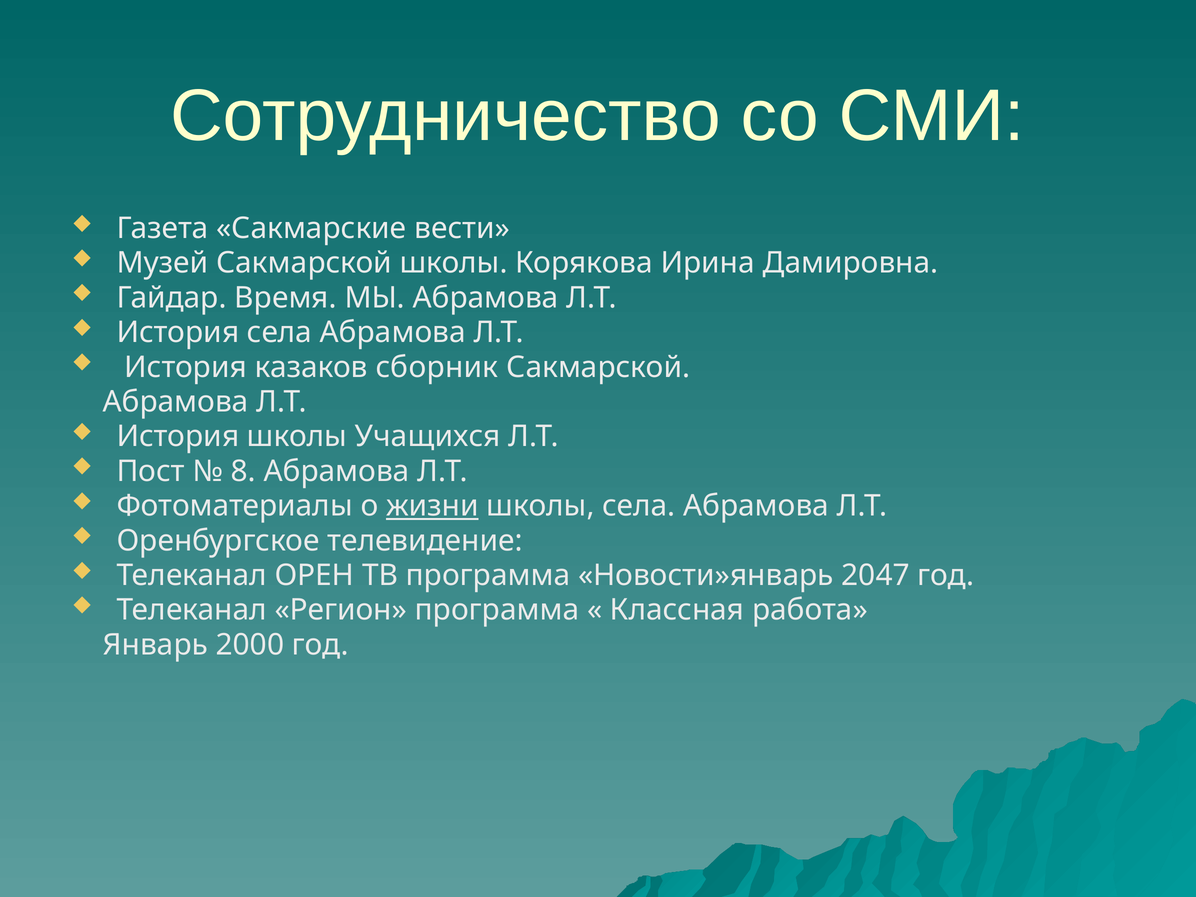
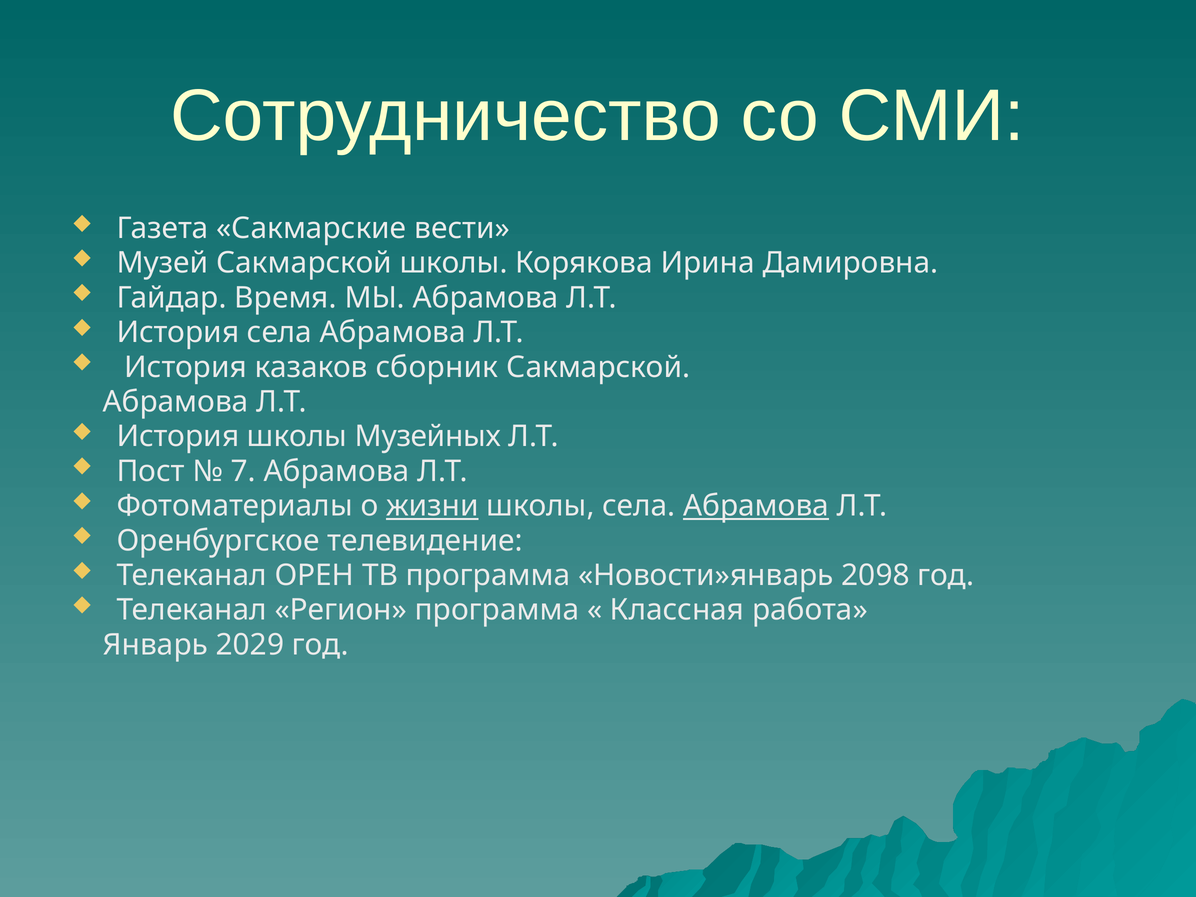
Учащихся: Учащихся -> Музейных (428, 437)
8: 8 -> 7 (243, 471)
Абрамова underline: none -> present (756, 506)
2047: 2047 -> 2098 (876, 575)
2000: 2000 -> 2029 (250, 645)
